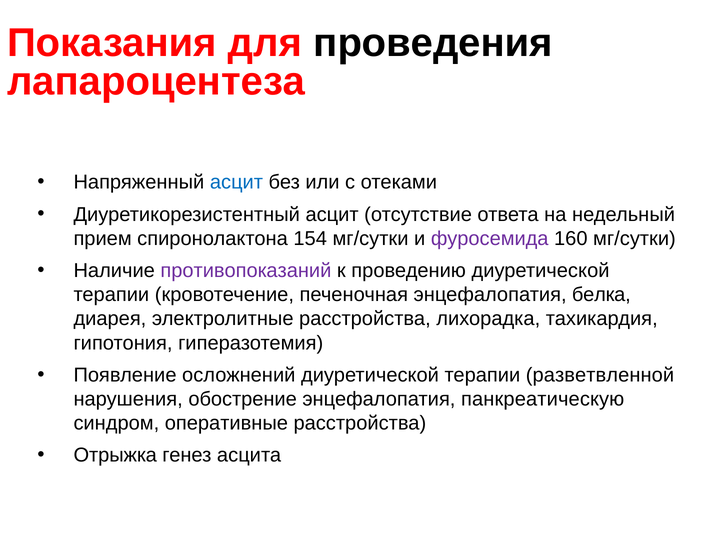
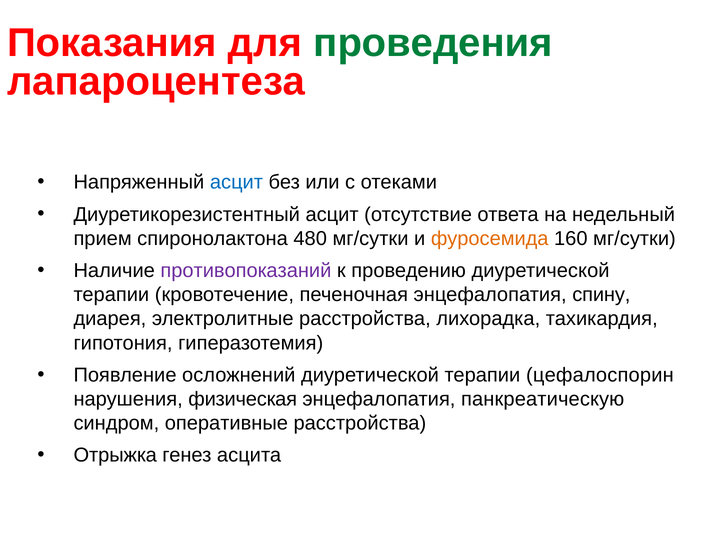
проведения colour: black -> green (433, 43)
154: 154 -> 480 (310, 238)
фуросемида colour: purple -> orange (490, 238)
белка: белка -> спину (601, 294)
разветвленной: разветвленной -> цефалоспорин (600, 375)
обострение: обострение -> физическая (243, 399)
